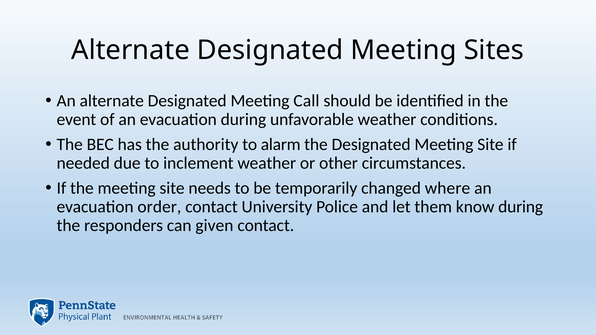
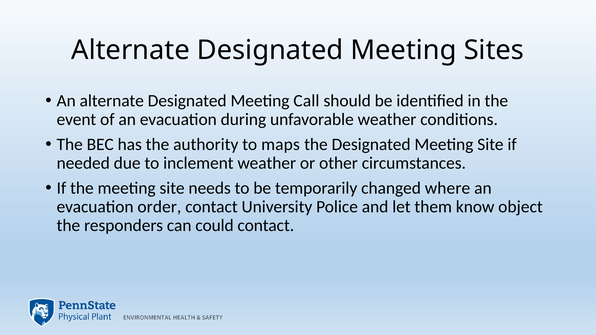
alarm: alarm -> maps (281, 144)
know during: during -> object (521, 207)
given: given -> could (215, 226)
